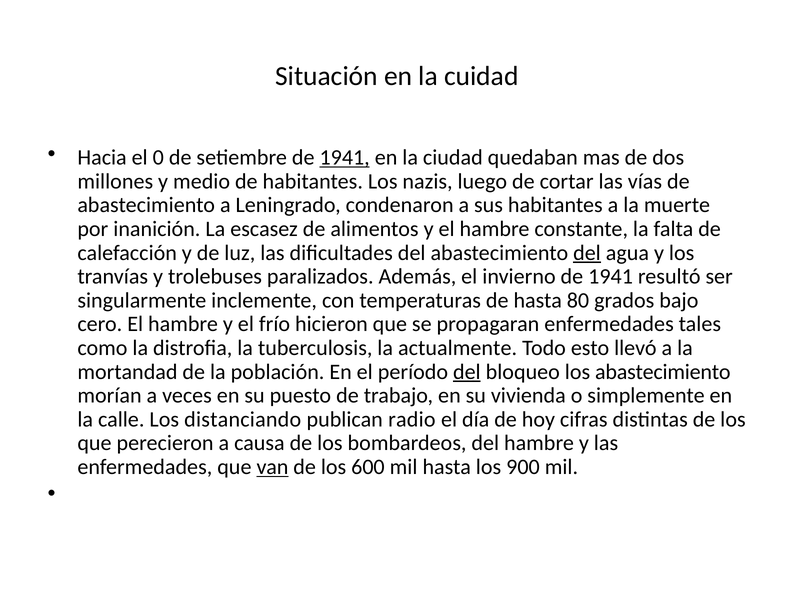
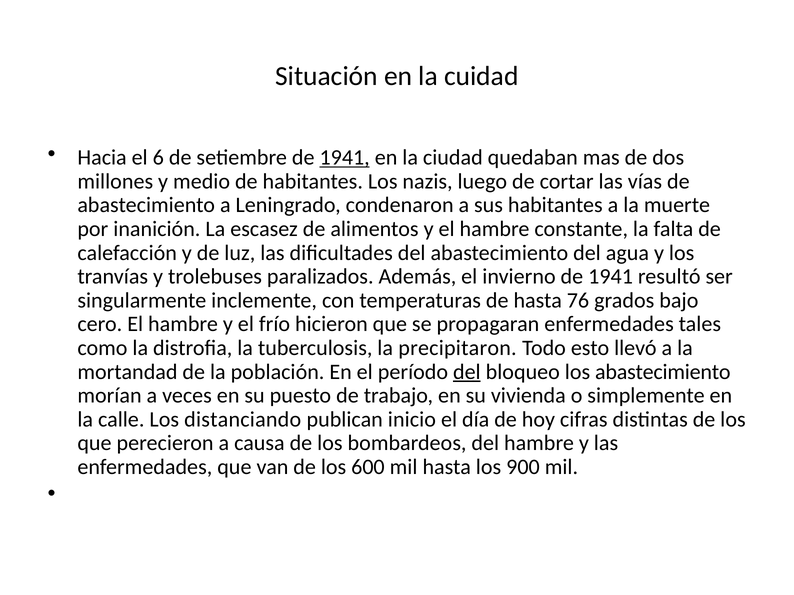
0: 0 -> 6 (158, 158)
del underline: present -> none (587, 253)
80: 80 -> 76 (578, 301)
actualmente: actualmente -> рrесiрitаrоn (457, 348)
radio: radio -> inicio (412, 420)
van underline: present -> none (272, 467)
